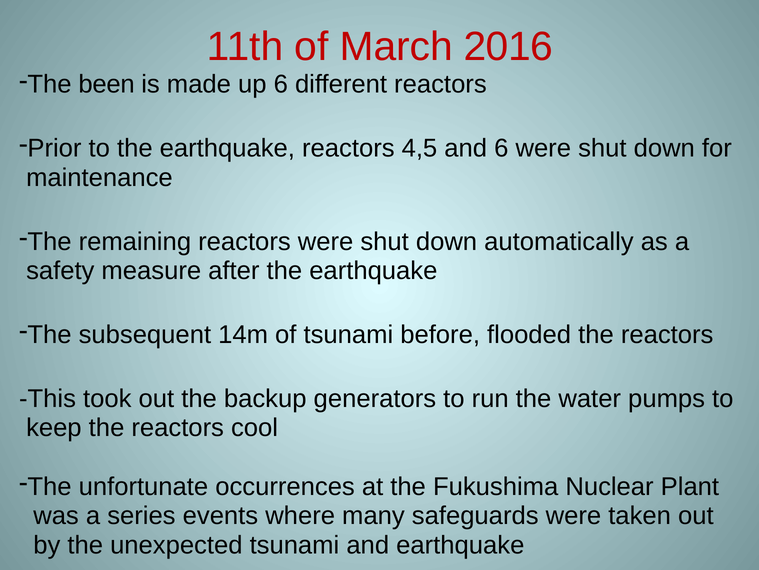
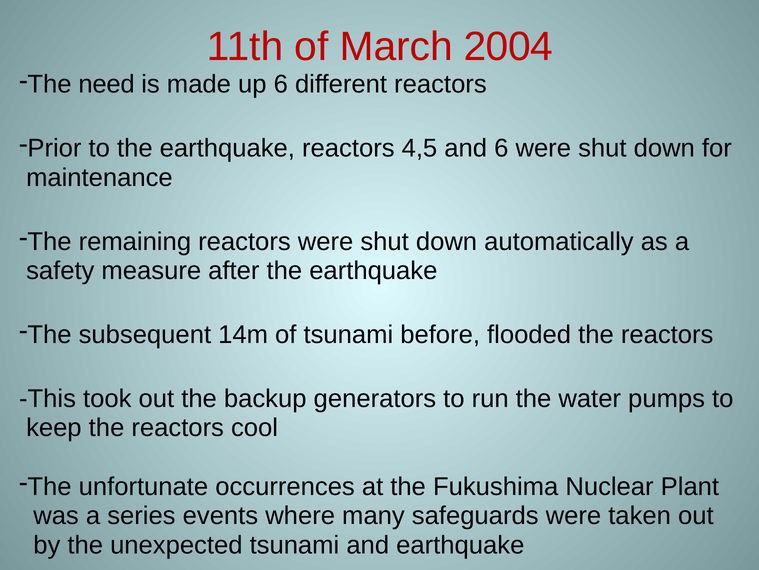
2016: 2016 -> 2004 (508, 47)
been: been -> need (107, 84)
